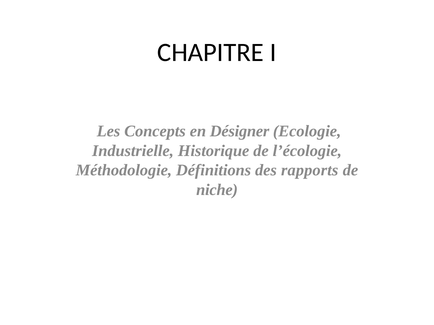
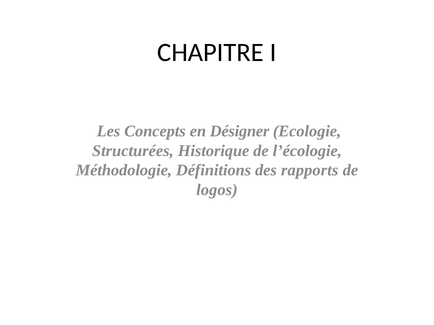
Industrielle: Industrielle -> Structurées (133, 151)
niche: niche -> logos (217, 190)
